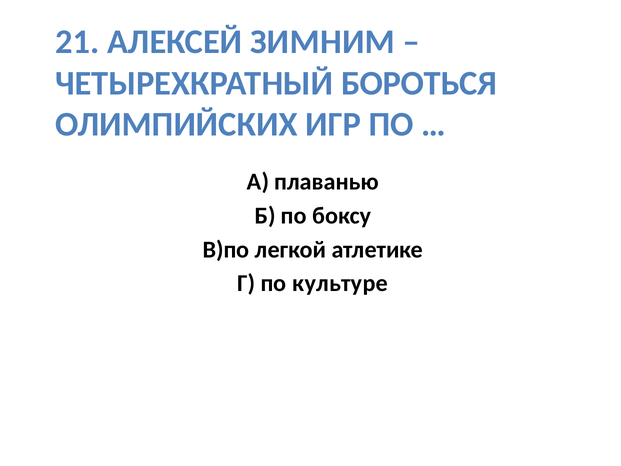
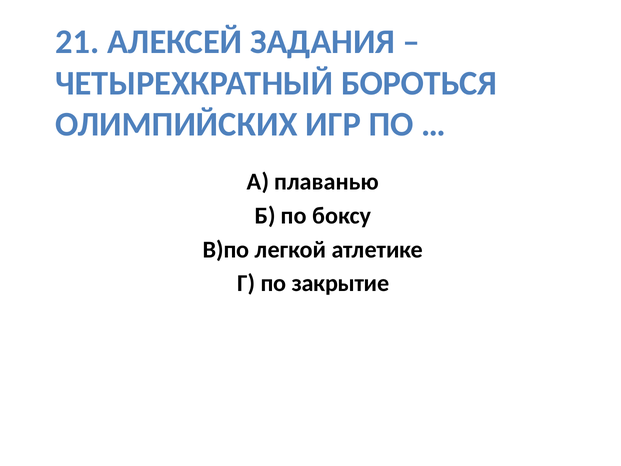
ЗИМНИМ: ЗИМНИМ -> ЗАДАНИЯ (323, 42)
культуре: культуре -> закрытие (340, 283)
